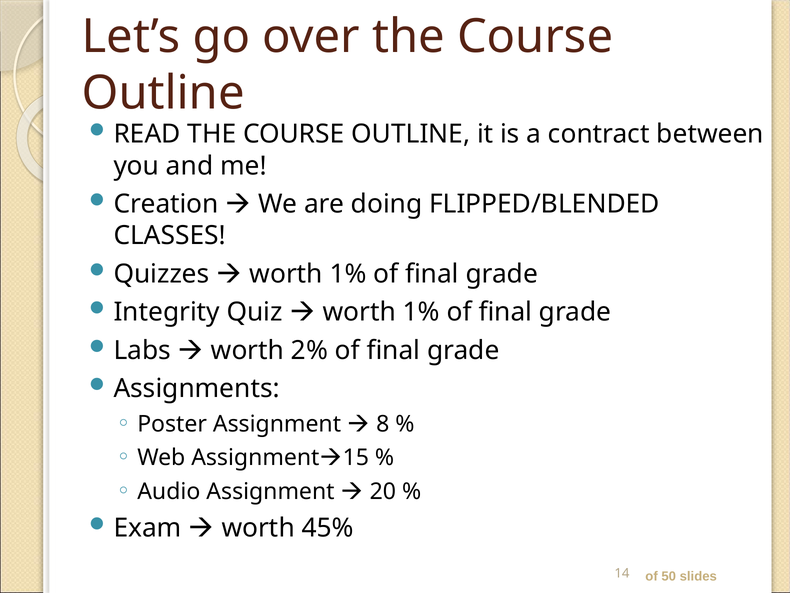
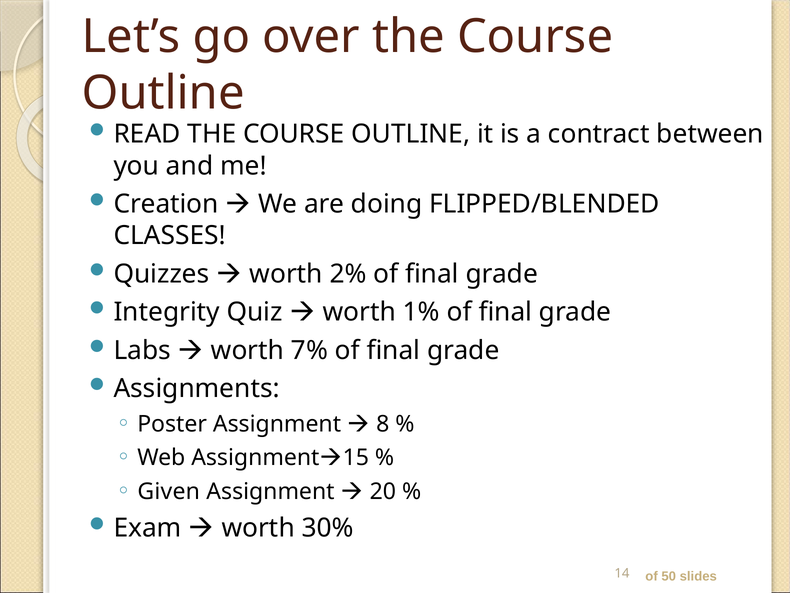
1%: 1% -> 2% (348, 274)
2%: 2% -> 7% (309, 350)
Audio: Audio -> Given (169, 491)
45%: 45% -> 30% (328, 527)
